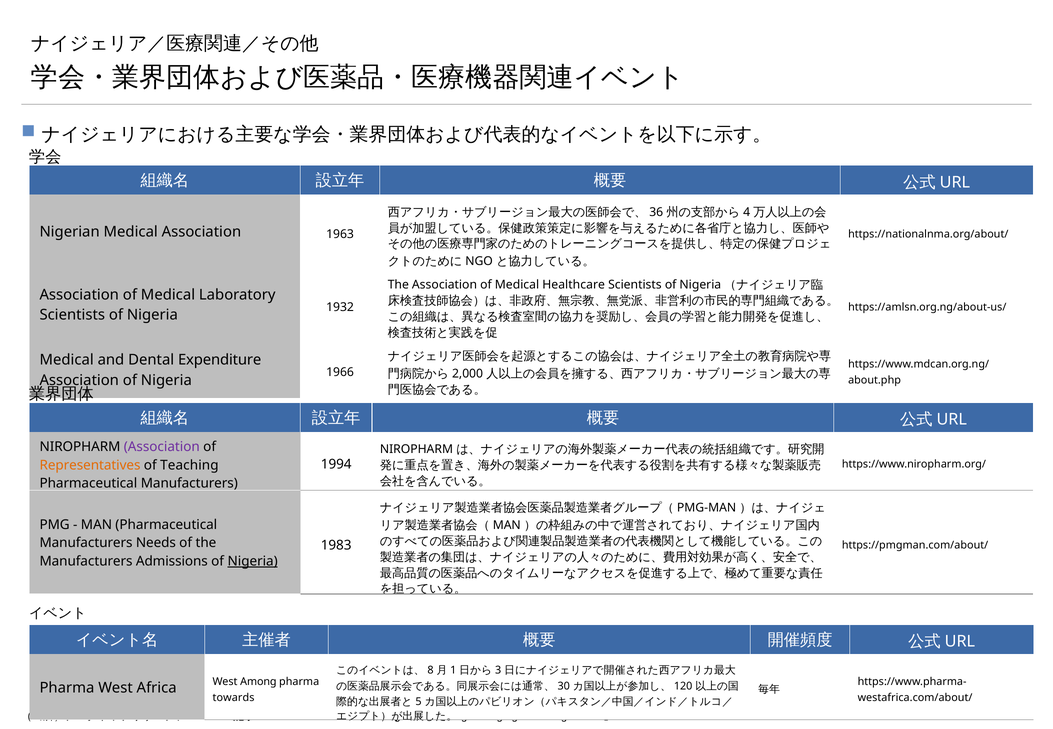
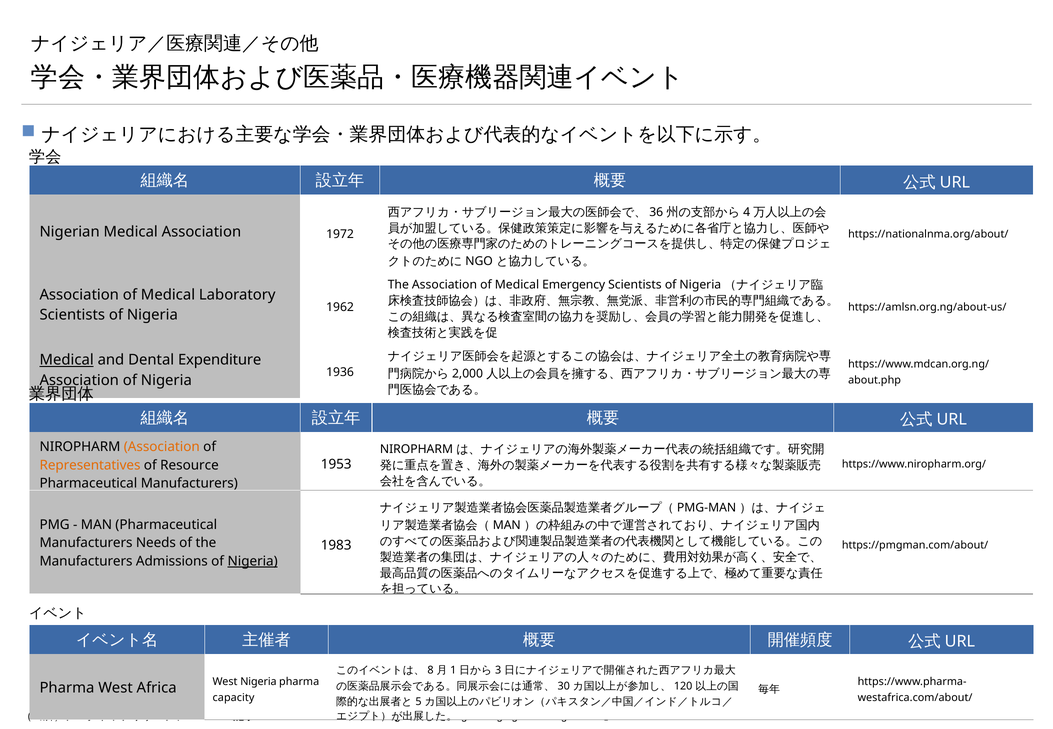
1963: 1963 -> 1972 (340, 234)
Healthcare: Healthcare -> Emergency (574, 285)
1932: 1932 -> 1962 (340, 307)
Medical underline: none -> present (67, 360)
1966: 1966 -> 1936 (340, 372)
Association colour: purple -> orange (162, 447)
1994: 1994 -> 1953 (336, 464)
Teaching: Teaching -> Resource (189, 465)
West Among: Among -> Nigeria (258, 682)
towards: towards -> capacity (234, 698)
